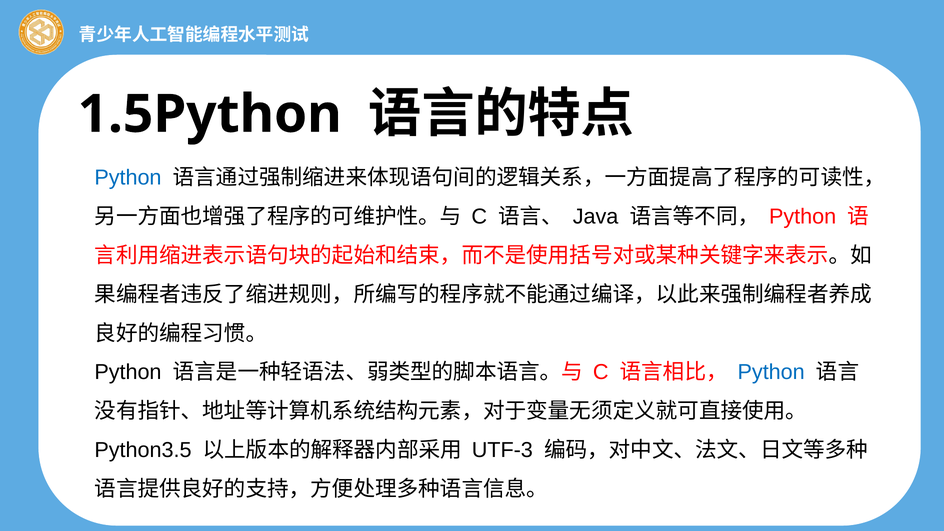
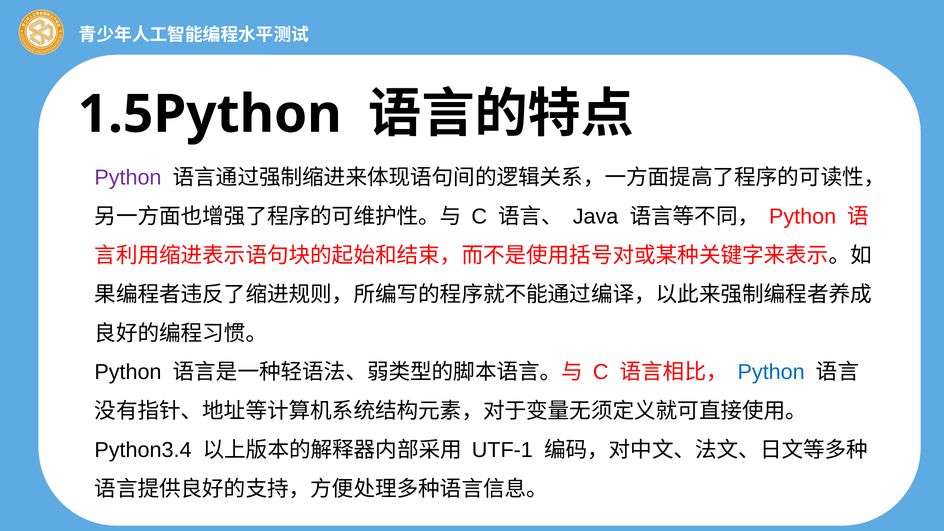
Python colour: blue -> purple (128, 178)
Python3.5: Python3.5 -> Python3.4 (143, 450)
UTF-3: UTF-3 -> UTF-1 (502, 450)
